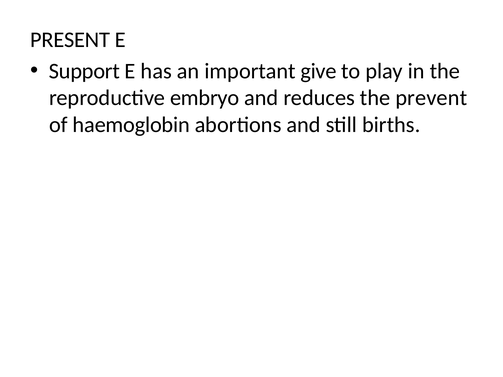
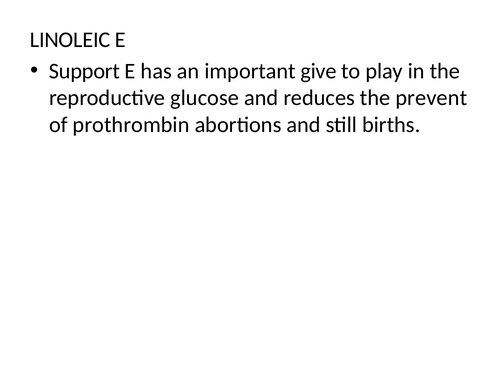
PRESENT: PRESENT -> LINOLEIC (70, 40)
embryo: embryo -> glucose (205, 98)
haemoglobin: haemoglobin -> prothrombin (131, 125)
